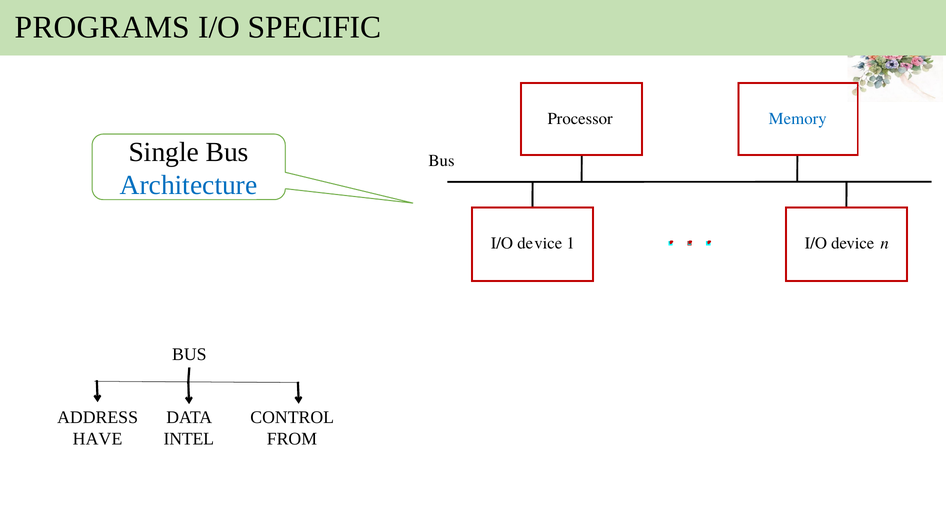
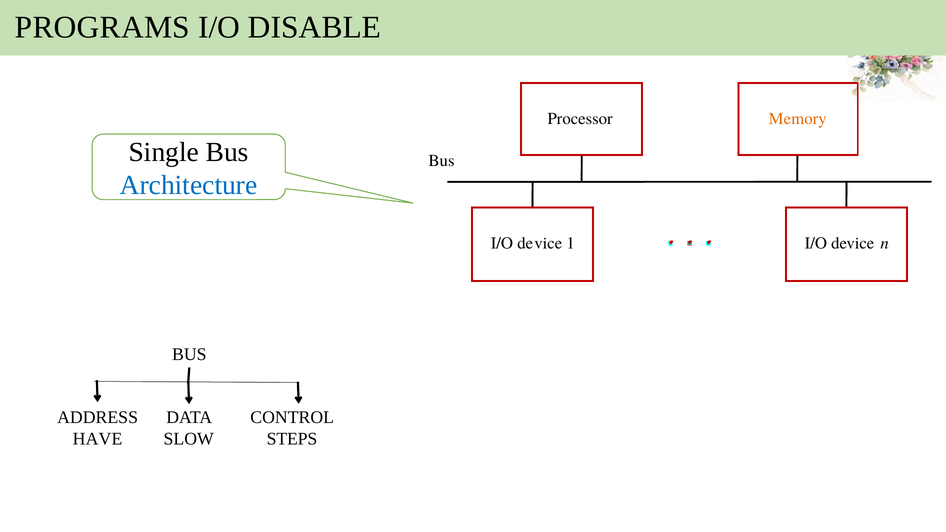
SPECIFIC: SPECIFIC -> DISABLE (315, 28)
Memory colour: blue -> orange (798, 119)
INTEL: INTEL -> SLOW (189, 439)
FROM: FROM -> STEPS (292, 439)
